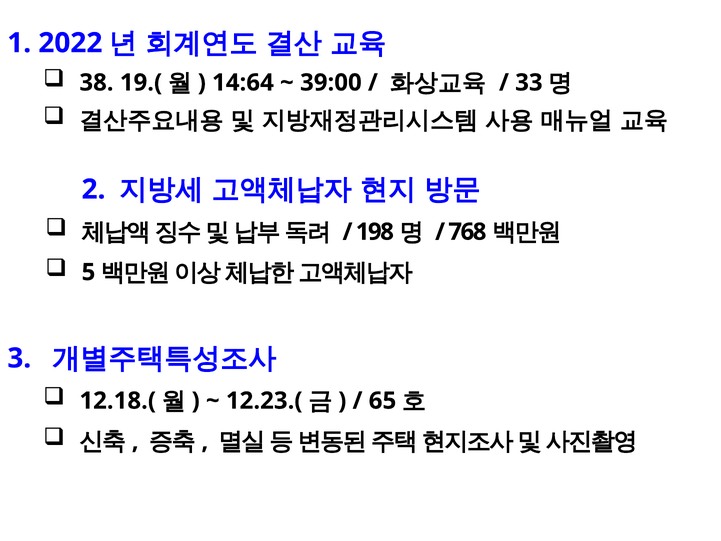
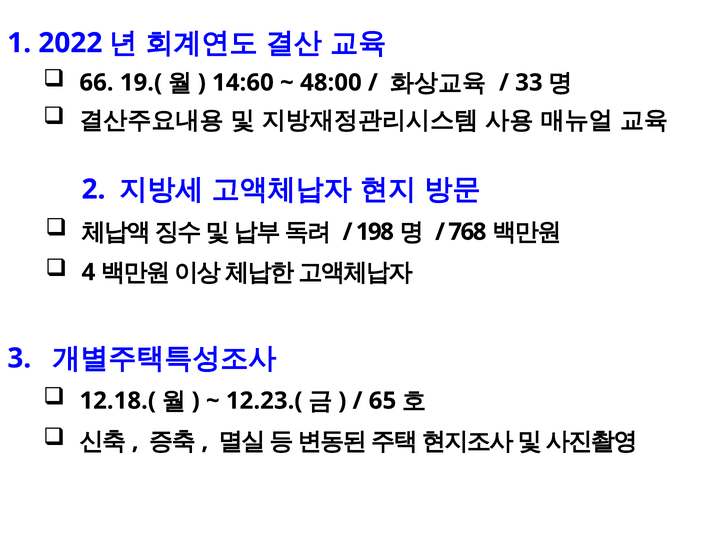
38: 38 -> 66 (96, 83)
14:64: 14:64 -> 14:60 (243, 83)
39:00: 39:00 -> 48:00 (331, 83)
5: 5 -> 4 (88, 272)
